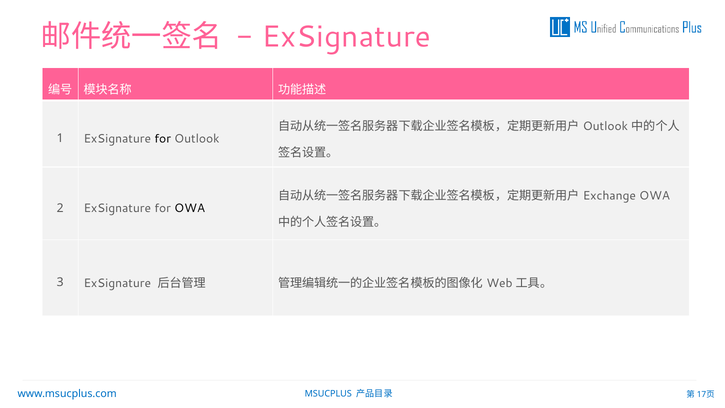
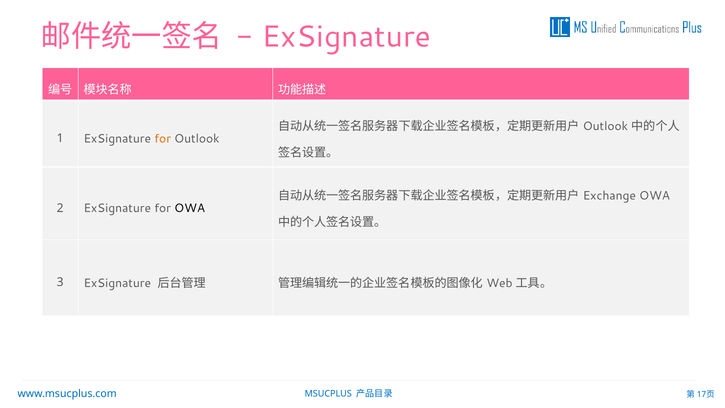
for colour: black -> orange (163, 139)
